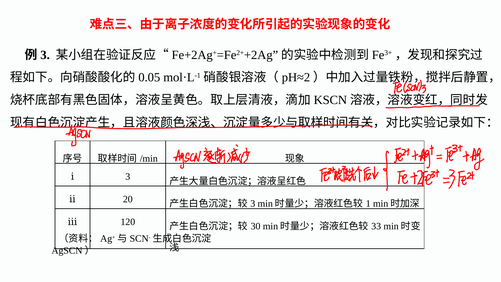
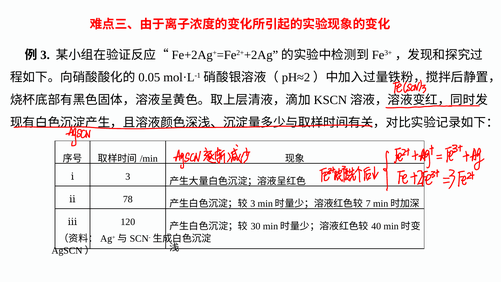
20: 20 -> 78 (128, 199)
1: 1 -> 7 (368, 204)
33: 33 -> 40 (376, 226)
